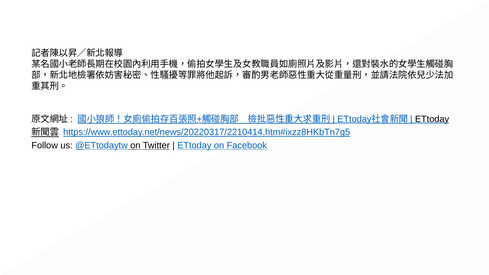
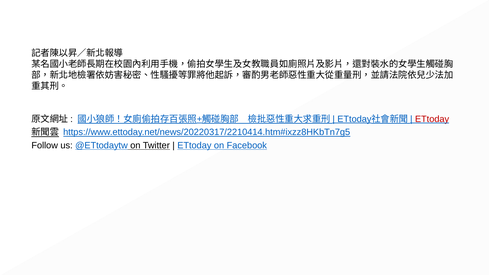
ETtoday colour: black -> red (432, 119)
